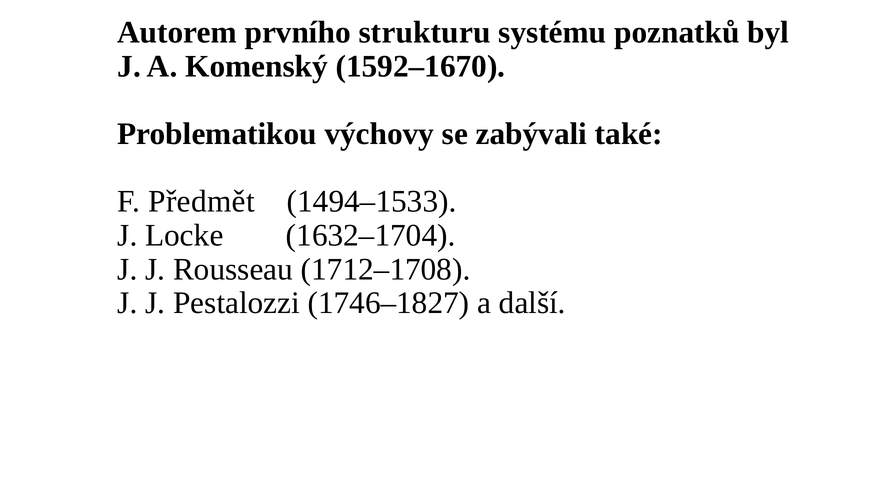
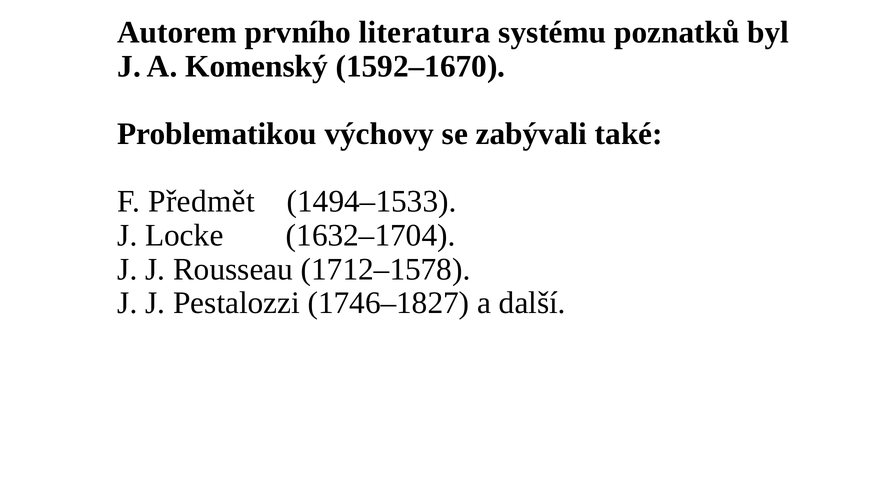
strukturu: strukturu -> literatura (424, 32)
1712–1708: 1712–1708 -> 1712–1578 (386, 269)
